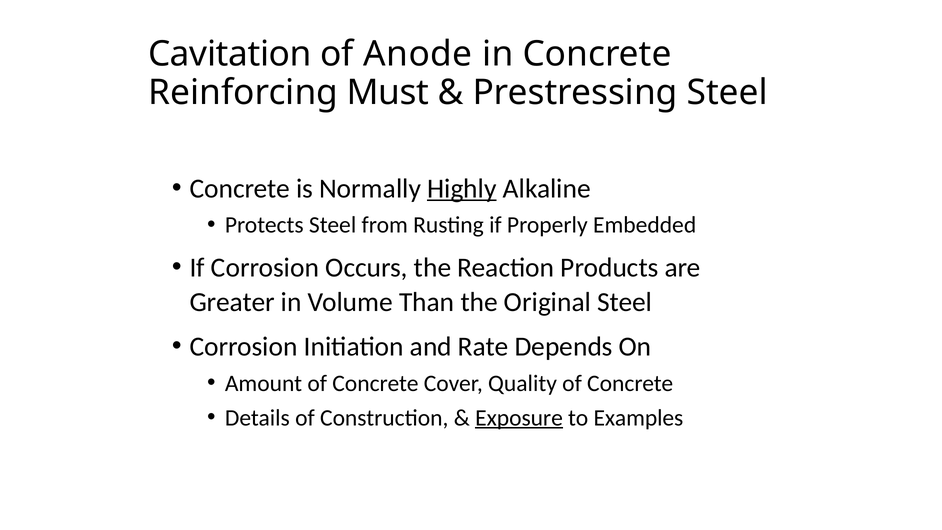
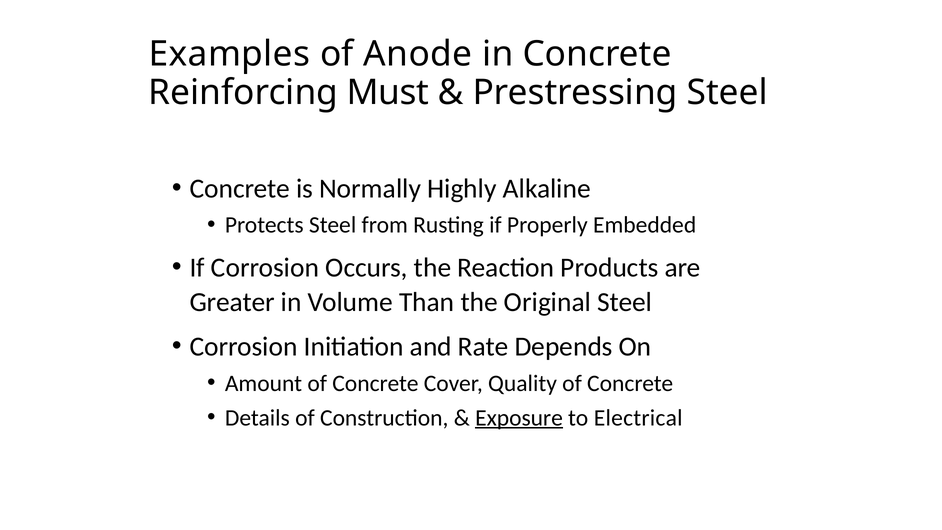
Cavitation: Cavitation -> Examples (229, 54)
Highly underline: present -> none (462, 188)
Examples: Examples -> Electrical (638, 418)
